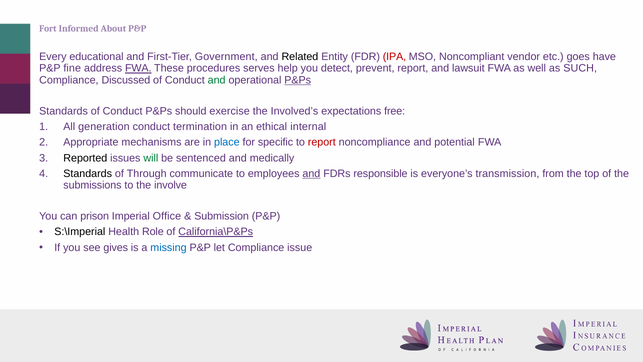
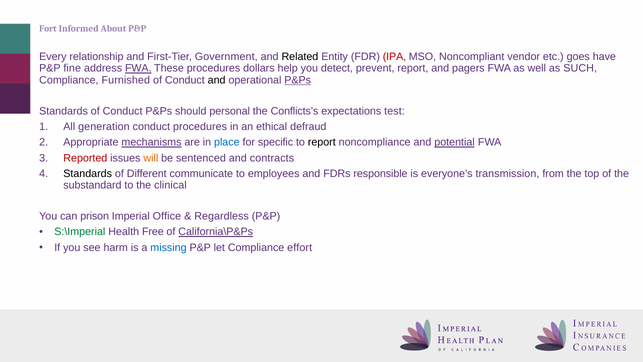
educational: educational -> relationship (96, 57)
serves: serves -> dollars (259, 68)
lawsuit: lawsuit -> pagers (468, 68)
Discussed: Discussed -> Furnished (126, 80)
and colour: green -> black (217, 80)
exercise: exercise -> personal (230, 111)
Involved’s: Involved’s -> Conflicts’s (295, 111)
free: free -> test (395, 111)
conduct termination: termination -> procedures (200, 127)
internal: internal -> defraud (308, 127)
mechanisms underline: none -> present (151, 142)
report colour: red -> black (322, 142)
potential underline: none -> present (455, 142)
Reported colour: black -> red (85, 158)
will colour: green -> orange (151, 158)
medically: medically -> contracts (272, 158)
Through: Through -> Different (147, 173)
and underline: present -> none (311, 173)
submissions: submissions -> substandard (92, 185)
involve: involve -> clinical (170, 185)
Submission: Submission -> Regardless (222, 216)
S:\Imperial colour: black -> green (80, 232)
Role: Role -> Free (153, 232)
gives: gives -> harm (116, 247)
issue: issue -> effort (300, 247)
